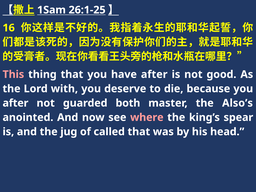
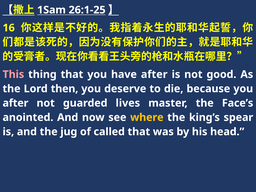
with: with -> then (65, 89)
both: both -> lives (128, 103)
Also’s: Also’s -> Face’s (238, 103)
where colour: pink -> yellow (147, 117)
